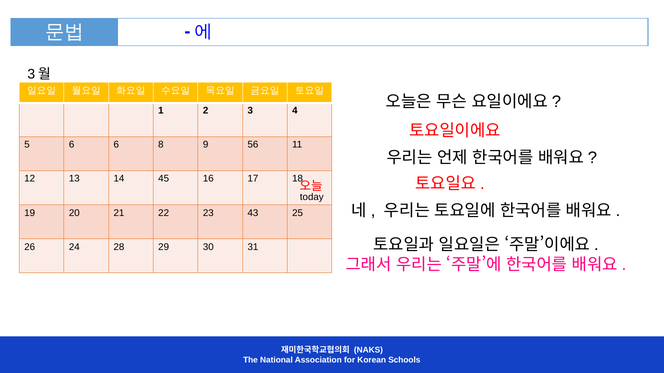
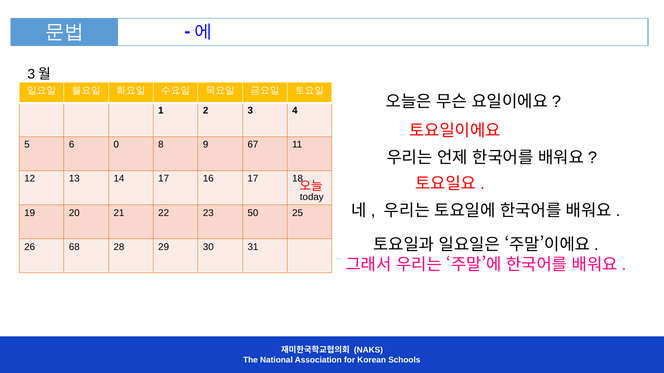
6 6: 6 -> 0 (116, 145)
56: 56 -> 67 (253, 145)
14 45: 45 -> 17 (164, 179)
43: 43 -> 50 (253, 213)
24: 24 -> 68 (74, 247)
